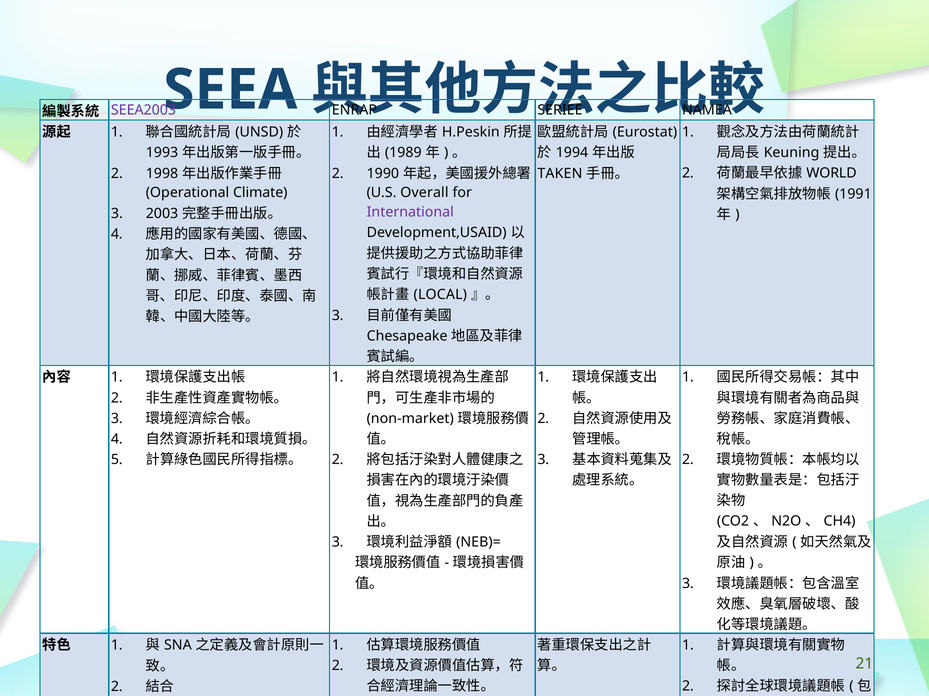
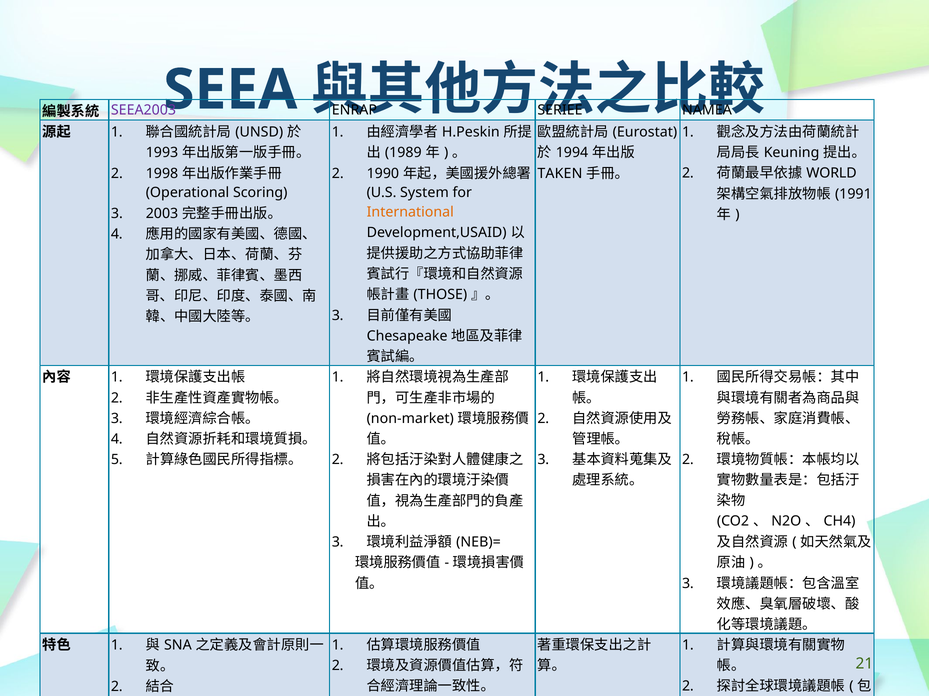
Climate: Climate -> Scoring (260, 193)
Overall: Overall -> System (424, 193)
International colour: purple -> orange (410, 212)
LOCAL: LOCAL -> THOSE (440, 295)
